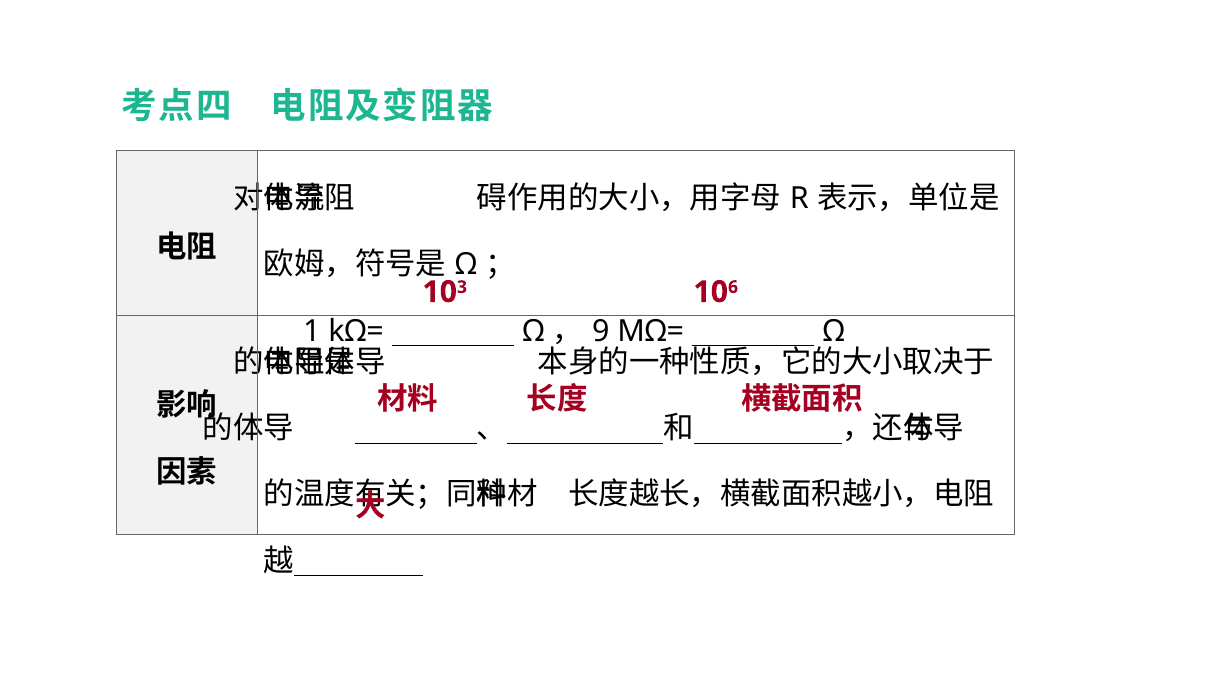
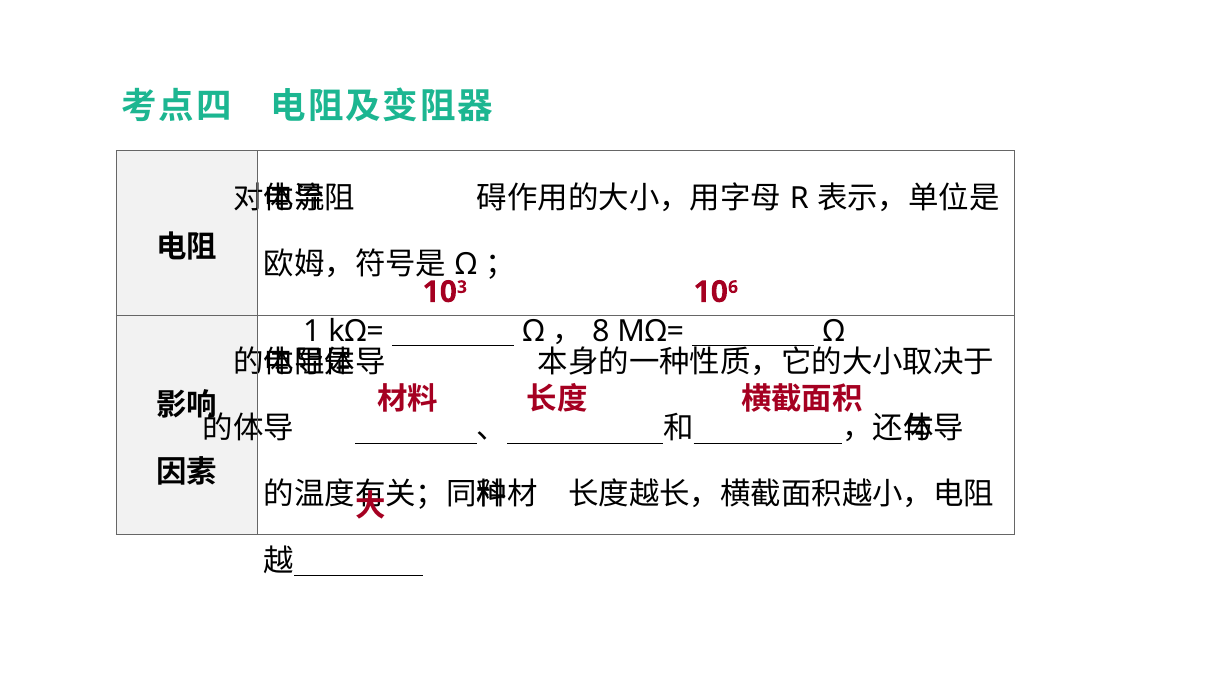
9: 9 -> 8 (601, 331)
